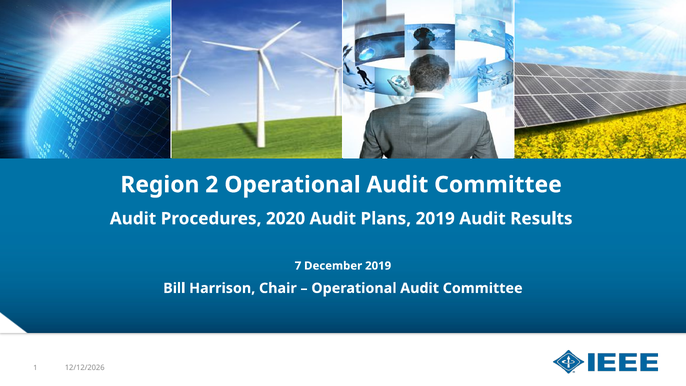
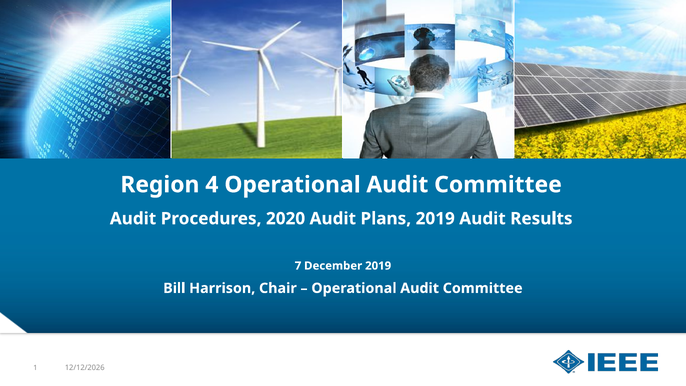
2: 2 -> 4 (212, 185)
